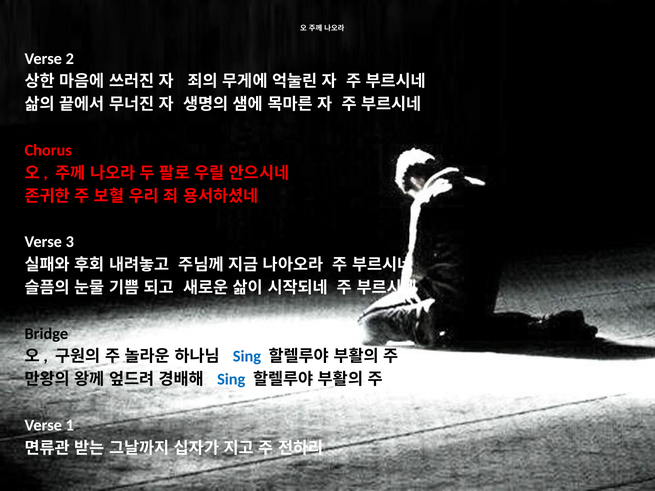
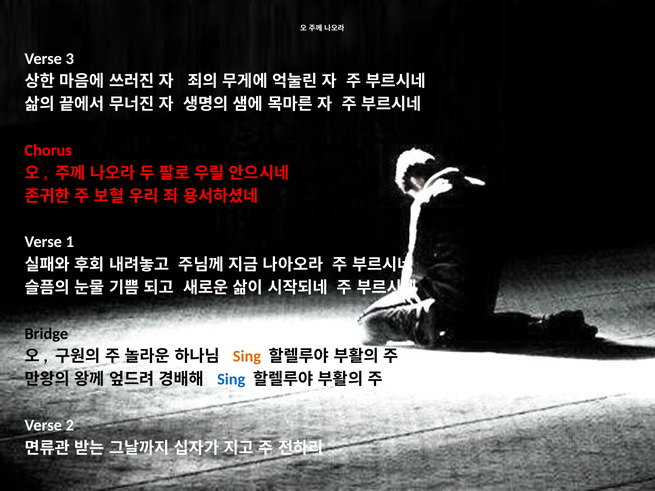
2: 2 -> 3 (70, 59)
3: 3 -> 1 (70, 242)
Sing colour: blue -> orange (247, 357)
1: 1 -> 2 (70, 426)
